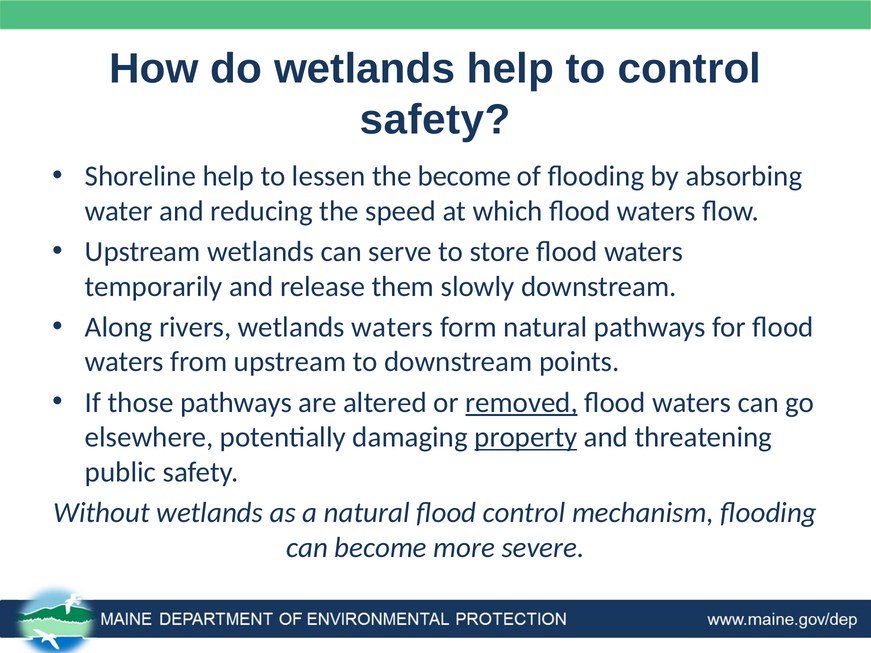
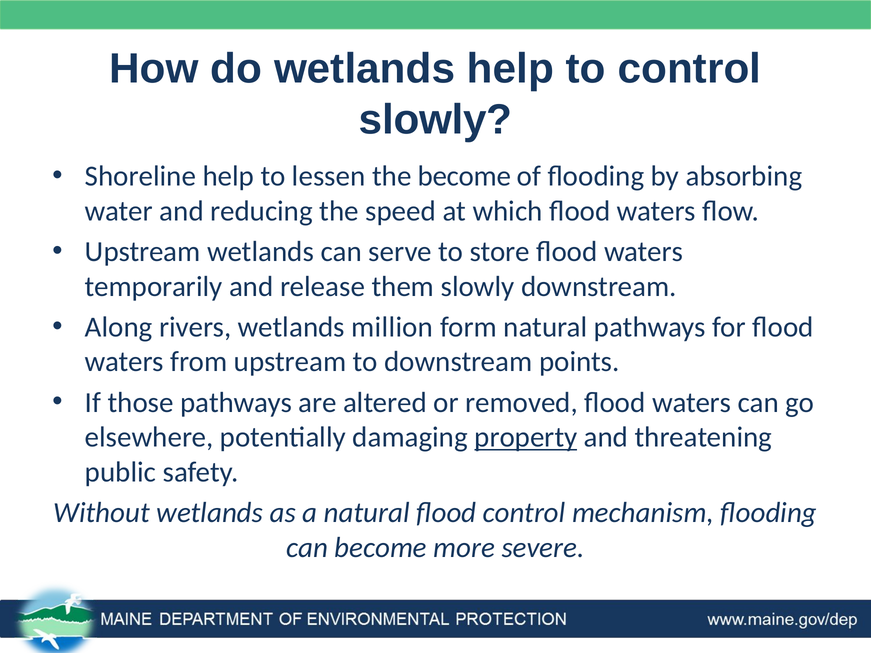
safety: safety -> slowly (436, 120)
wetlands waters: waters -> million (392, 327)
removed underline: present -> none (522, 403)
